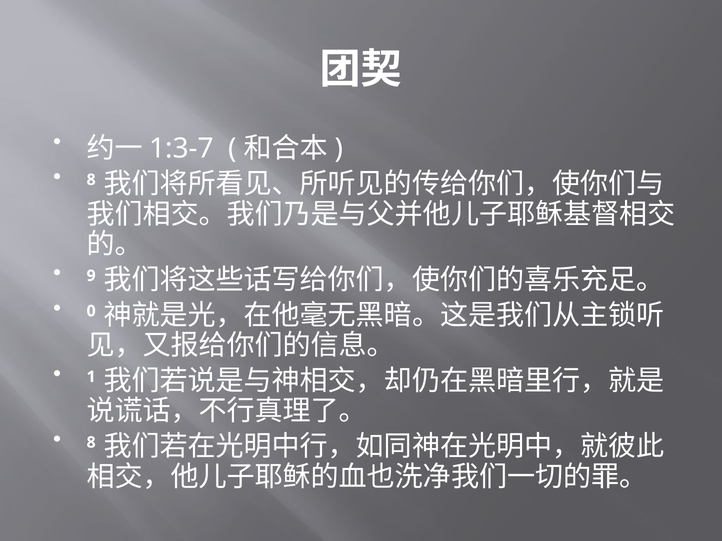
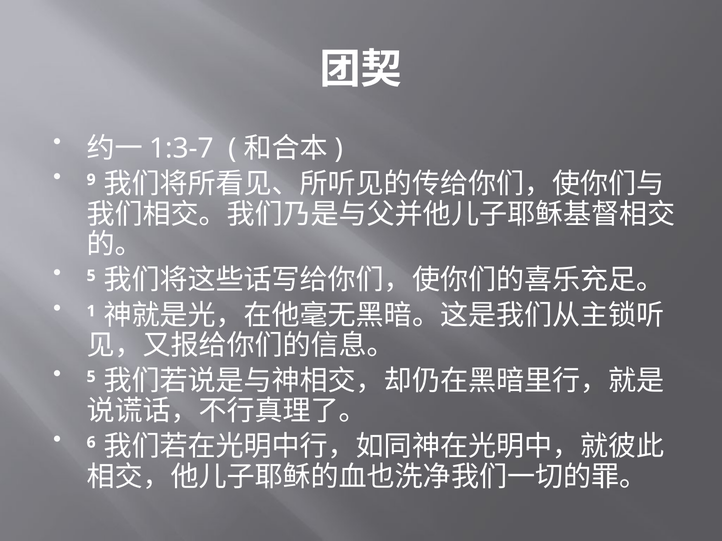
8: 8 -> 9 (91, 180)
9: 9 -> 5 (91, 276)
0: 0 -> 1 (91, 311)
1: 1 -> 5 (91, 377)
8: 8 -> 6 (91, 443)
